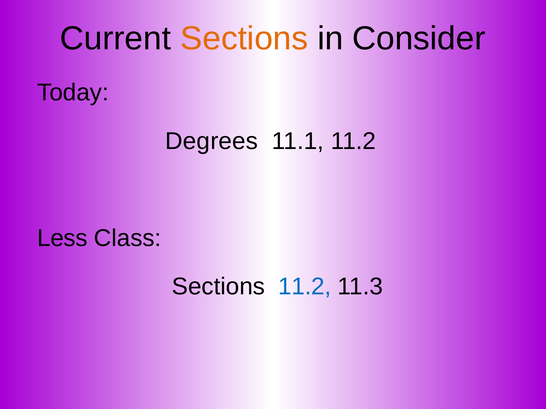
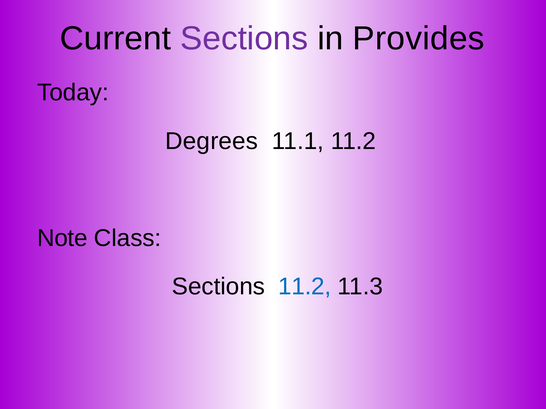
Sections colour: orange -> purple (244, 39)
Consider: Consider -> Provides (419, 39)
Less: Less -> Note (62, 238)
